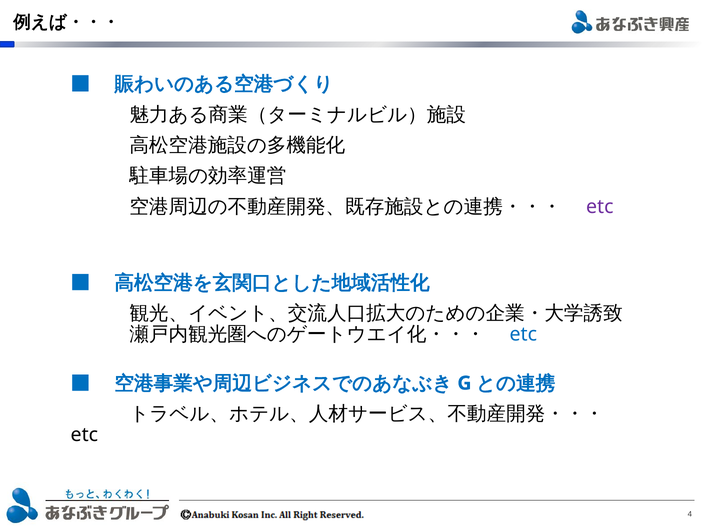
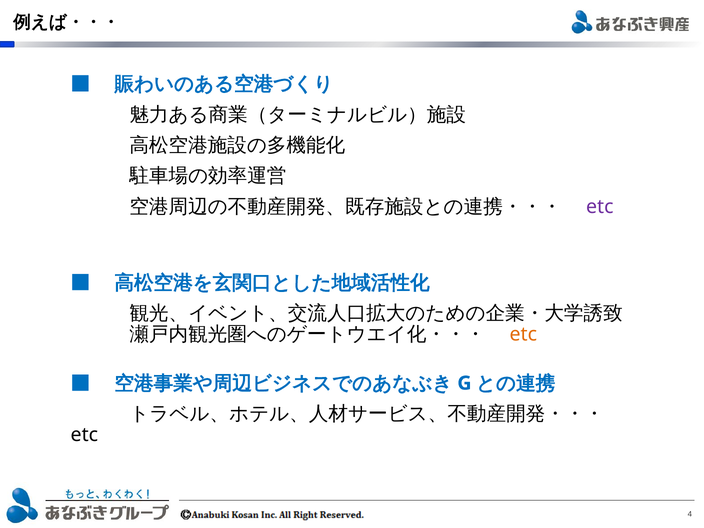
etc colour: blue -> orange (523, 334)
